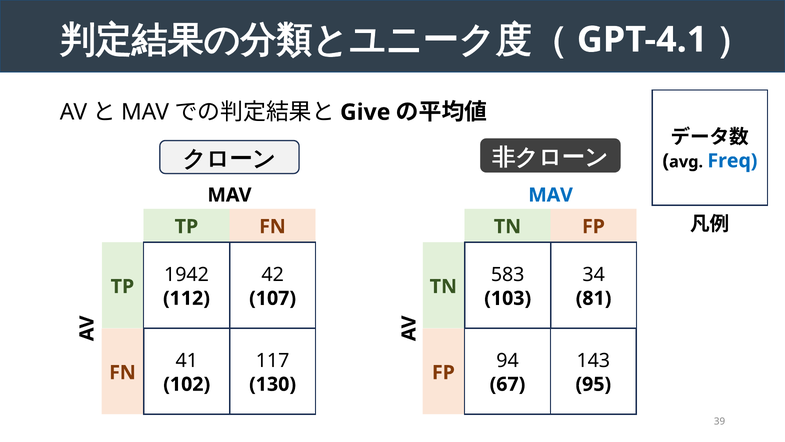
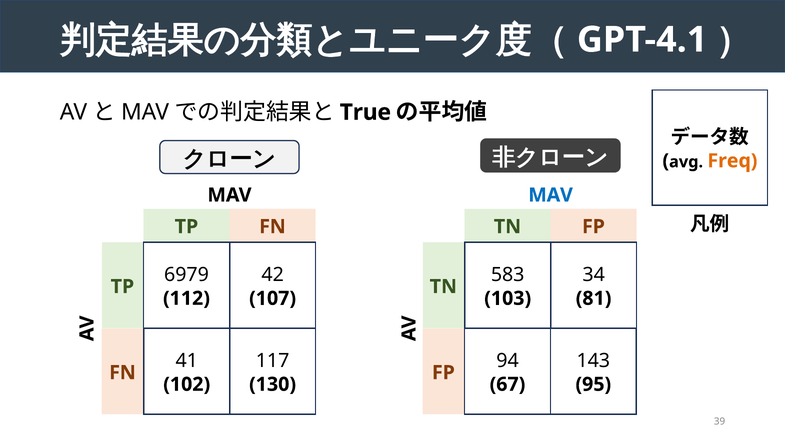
Give: Give -> True (365, 112)
Freq colour: blue -> orange (732, 161)
1942: 1942 -> 6979 (186, 275)
